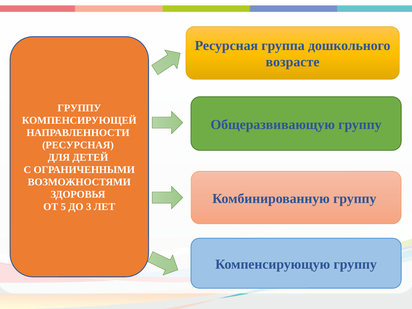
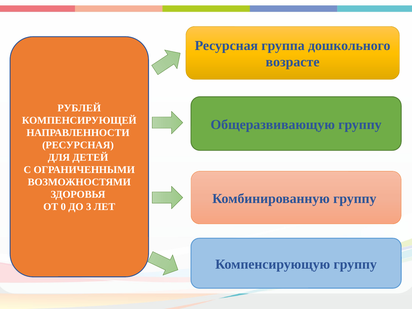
ГРУППУ: ГРУППУ -> РУБЛЕЙ (79, 108)
5: 5 -> 0 (63, 207)
